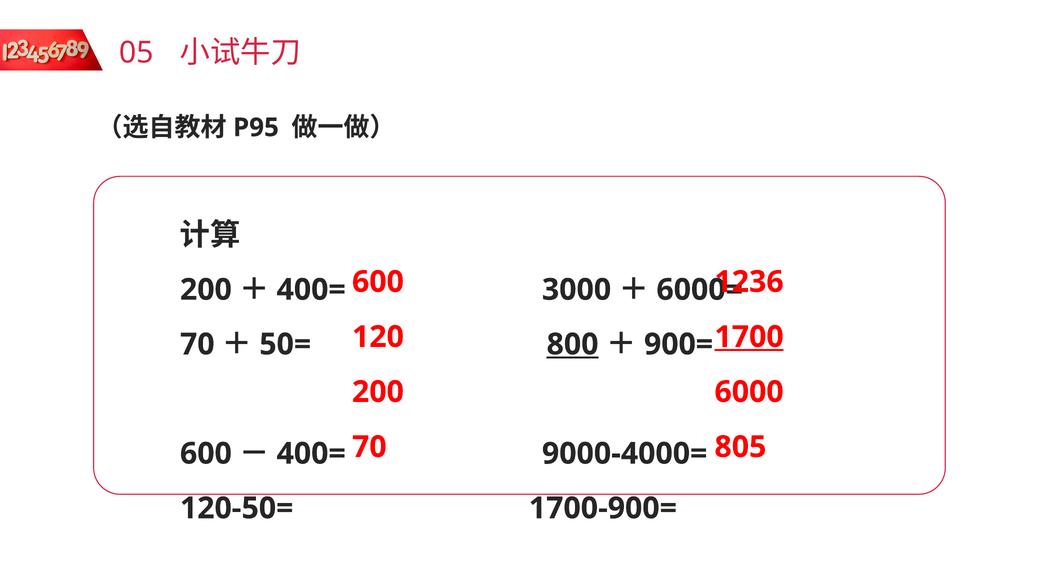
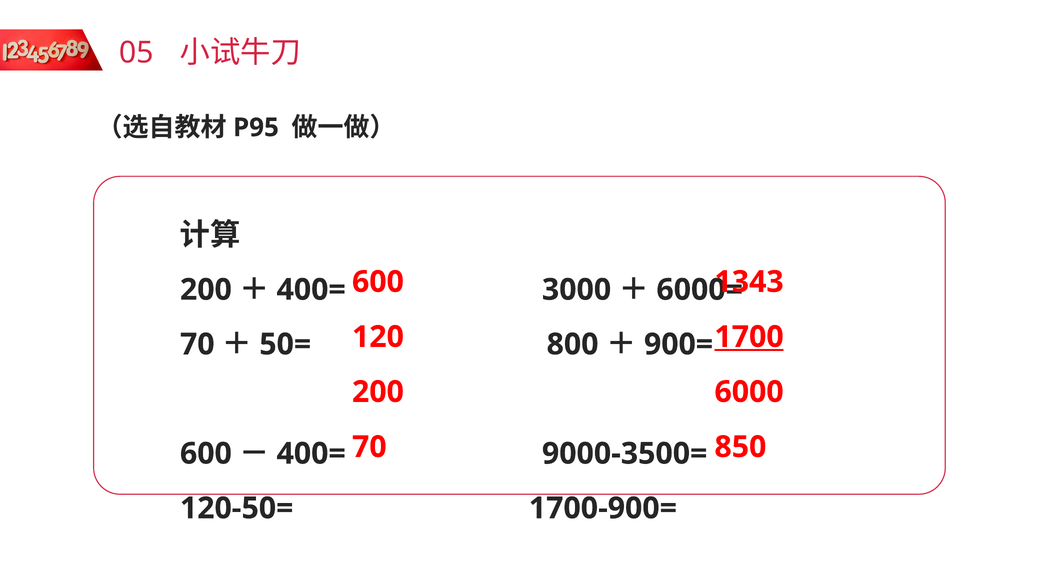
1236: 1236 -> 1343 (749, 282)
800 underline: present -> none (573, 344)
805: 805 -> 850 (740, 447)
9000-4000=: 9000-4000= -> 9000-3500= (625, 453)
